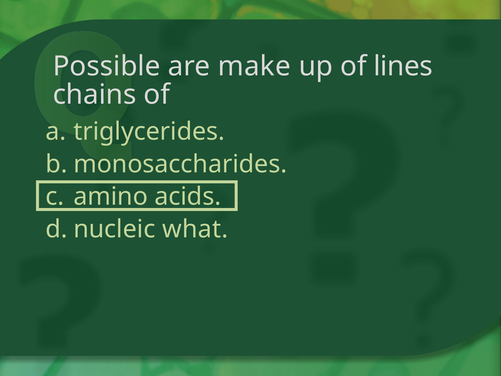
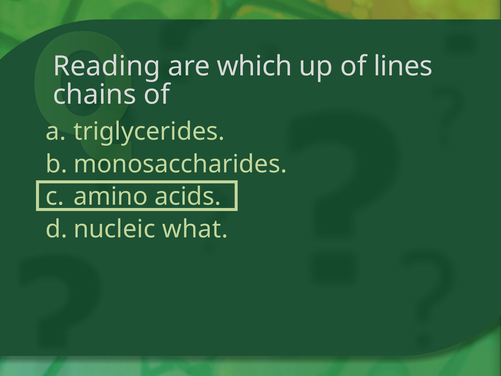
Possible: Possible -> Reading (107, 66)
make: make -> which (255, 66)
